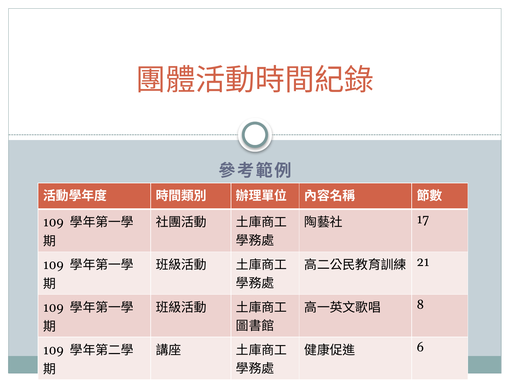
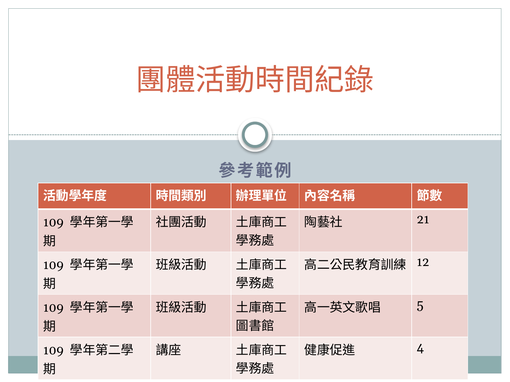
17: 17 -> 21 (423, 220)
21: 21 -> 12 (423, 262)
8: 8 -> 5 (420, 305)
6: 6 -> 4 (420, 348)
